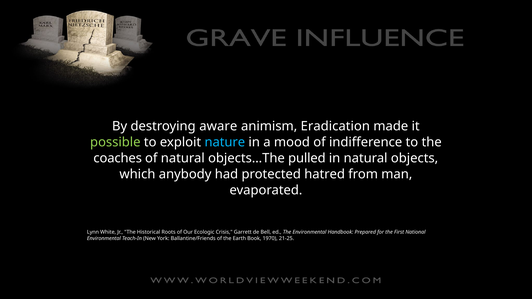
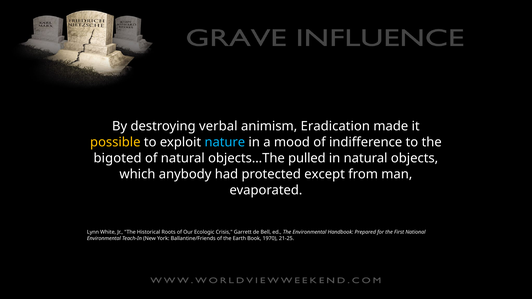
aware: aware -> verbal (218, 126)
possible colour: light green -> yellow (115, 142)
coaches: coaches -> bigoted (118, 158)
hatred: hatred -> except (325, 174)
